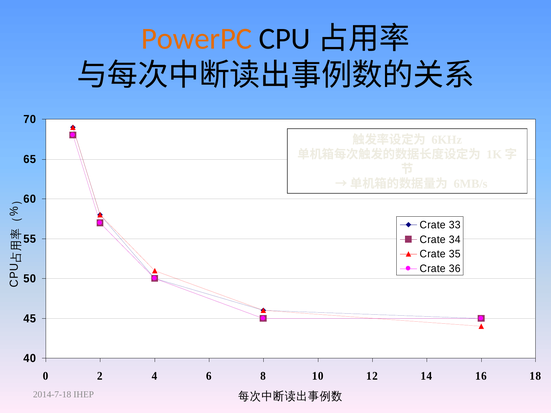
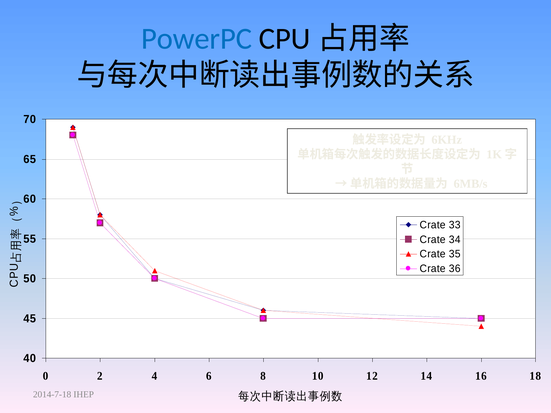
PowerPC colour: orange -> blue (197, 39)
